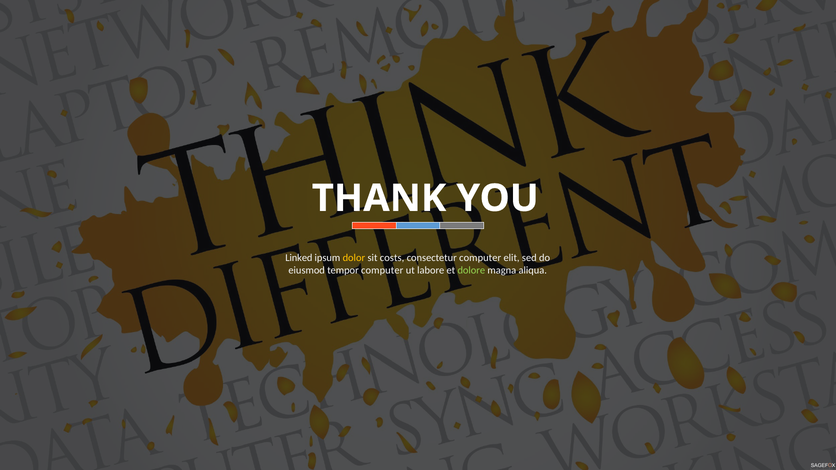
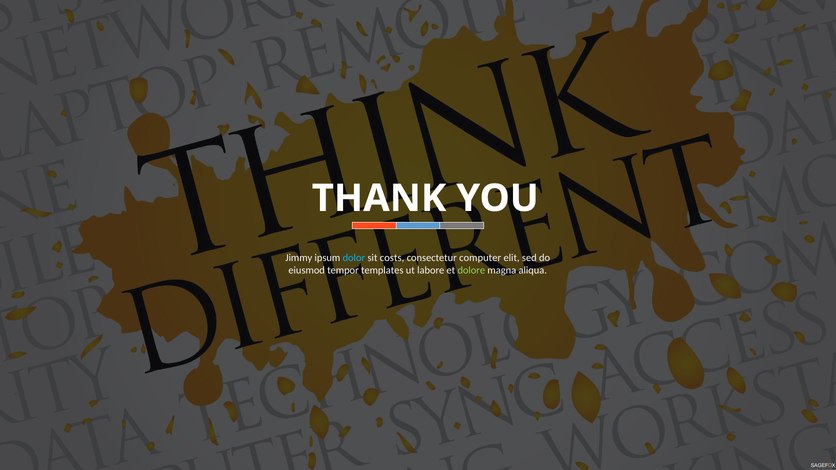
Linked: Linked -> Jimmy (299, 258)
dolor colour: yellow -> light blue (354, 258)
tempor computer: computer -> templates (382, 271)
